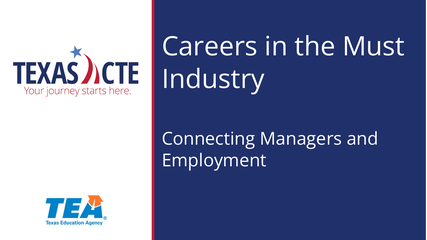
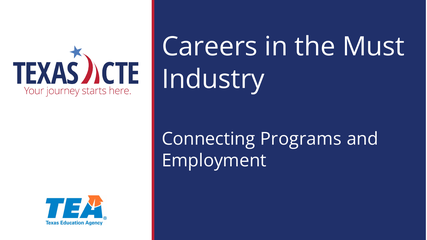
Managers: Managers -> Programs (301, 139)
